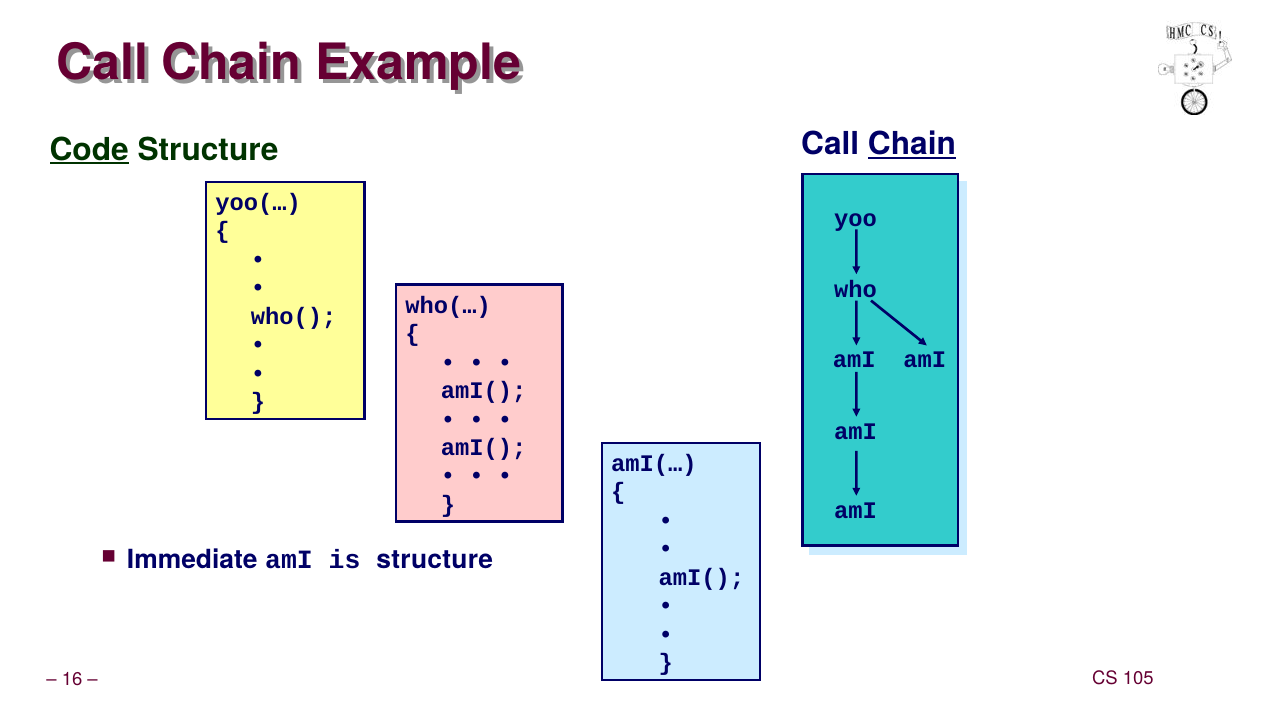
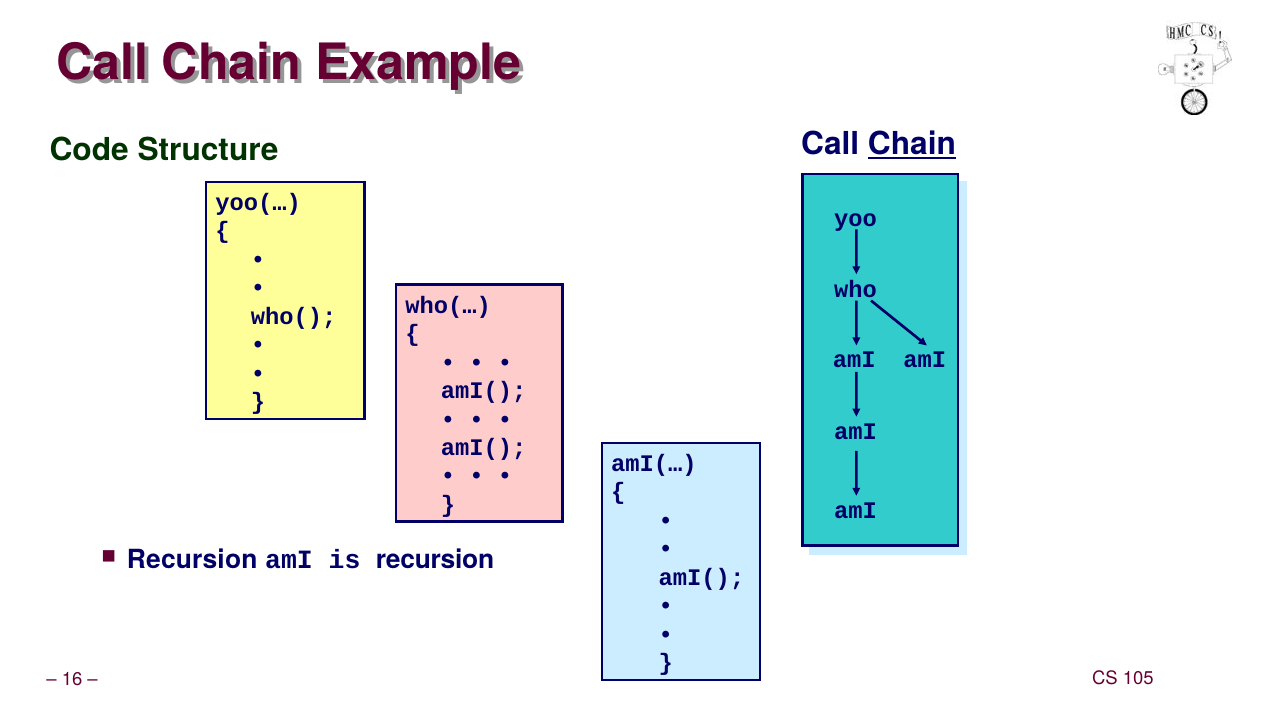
Code underline: present -> none (89, 150)
Immediate: Immediate -> Recursion (192, 561)
is structure: structure -> recursion (435, 561)
